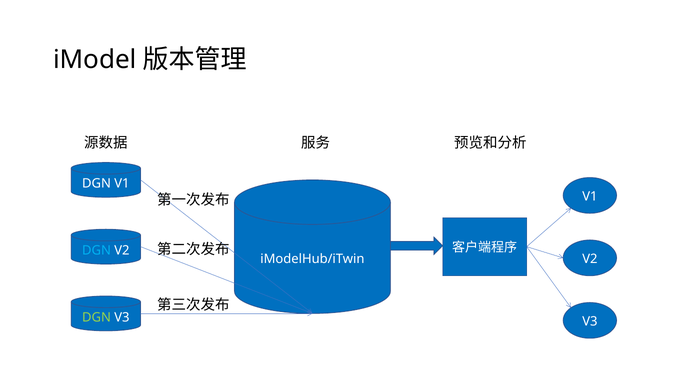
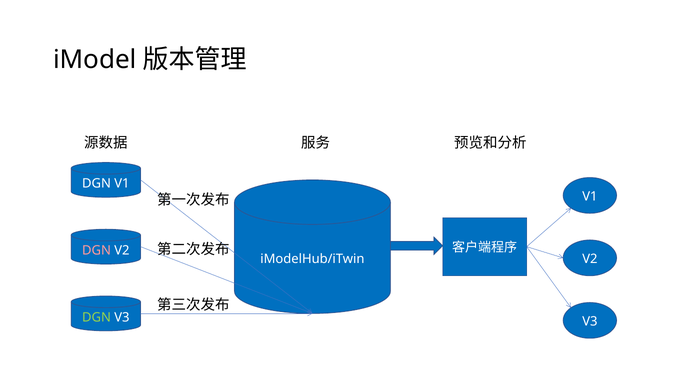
DGN colour: light blue -> pink (97, 251)
